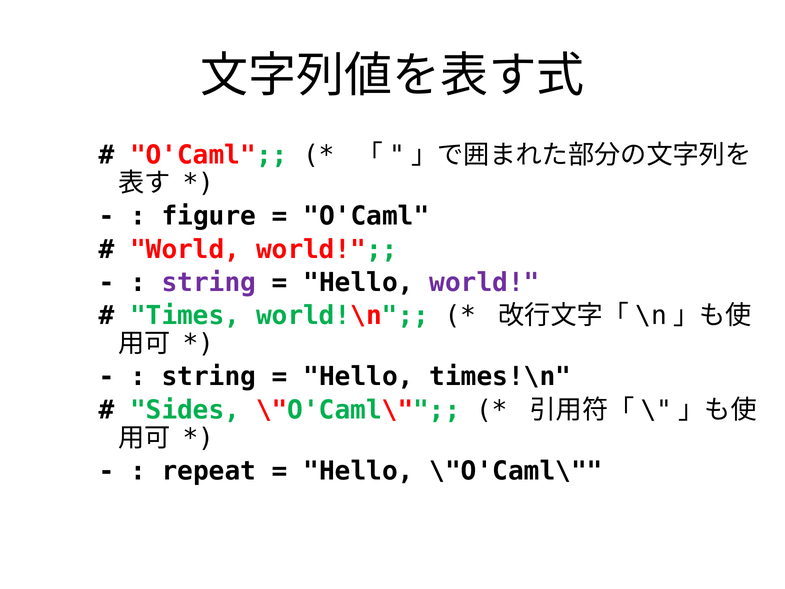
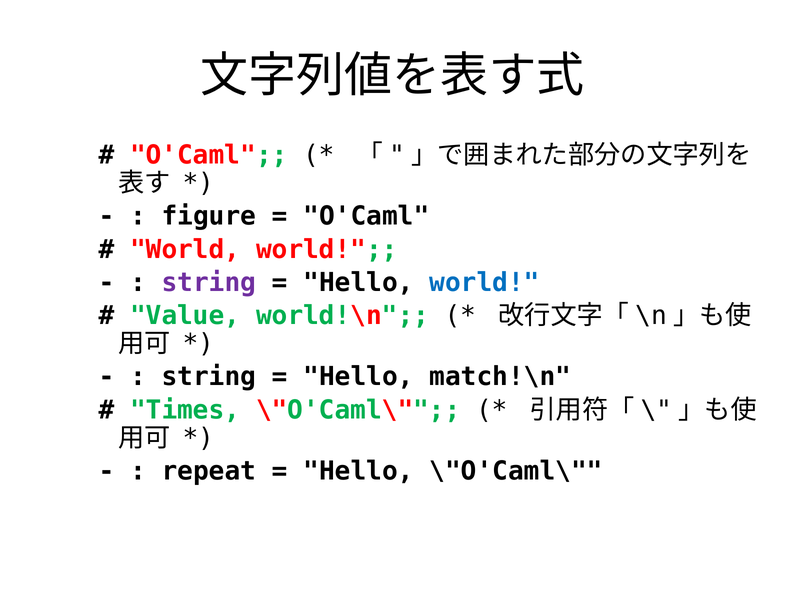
world colour: purple -> blue (484, 282)
Times: Times -> Value (185, 316)
times!\n: times!\n -> match!\n (500, 377)
Sides: Sides -> Times (185, 410)
